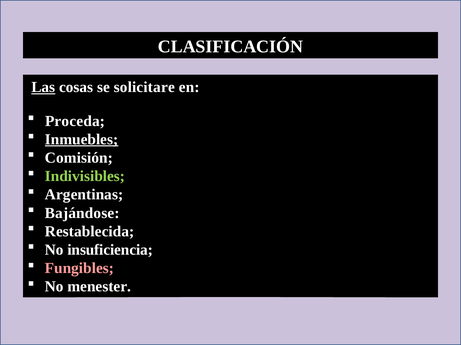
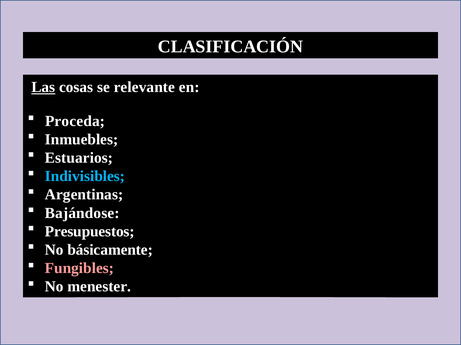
solicitare: solicitare -> relevante (144, 87)
Inmuebles underline: present -> none (82, 140)
Comisión: Comisión -> Estuarios (79, 158)
Indivisibles colour: light green -> light blue (85, 177)
Restablecida: Restablecida -> Presupuestos (90, 232)
insuficiencia: insuficiencia -> básicamente (110, 250)
